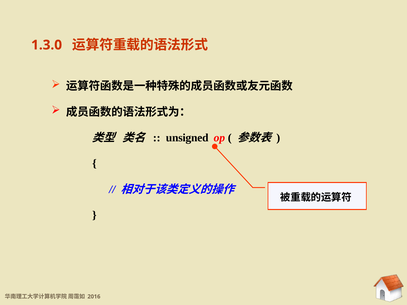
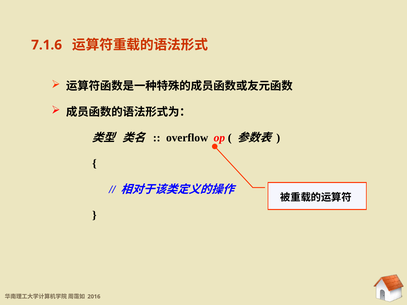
1.3.0: 1.3.0 -> 7.1.6 (47, 45)
unsigned: unsigned -> overflow (187, 138)
